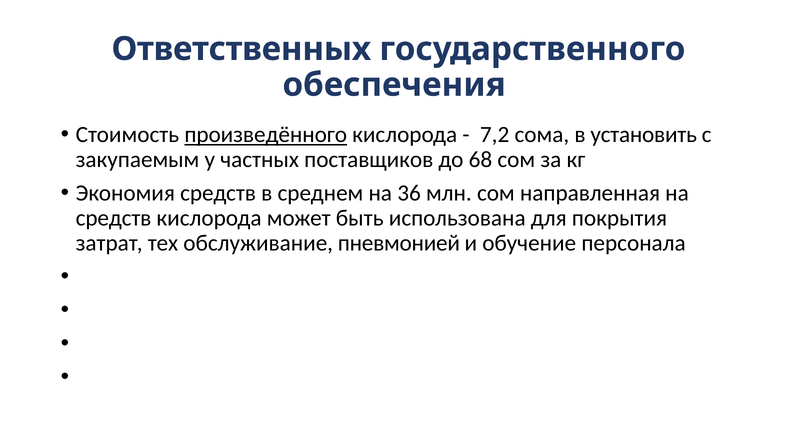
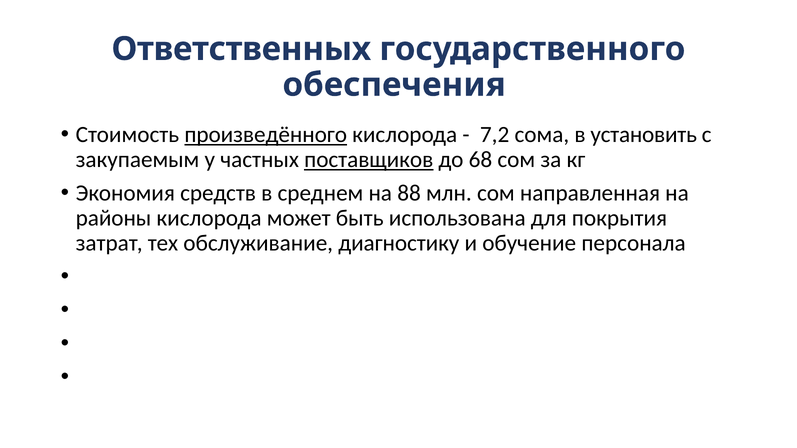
поставщиков underline: none -> present (369, 160)
36: 36 -> 88 (409, 193)
средств: средств -> районы (114, 218)
пневмонией: пневмонией -> диагностику (399, 243)
